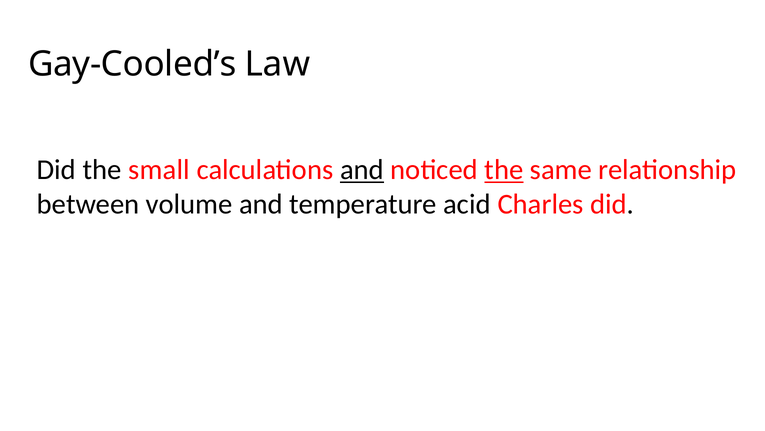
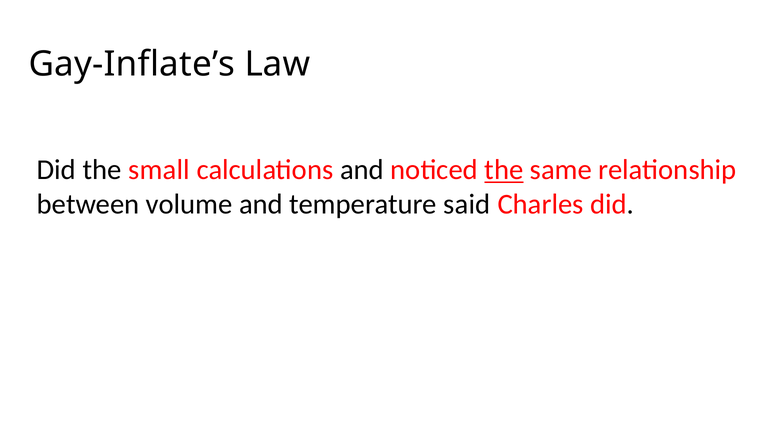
Gay-Cooled’s: Gay-Cooled’s -> Gay-Inflate’s (132, 64)
and underline: present -> none (362, 170)
acid: acid -> said (467, 204)
